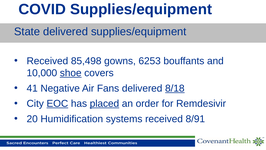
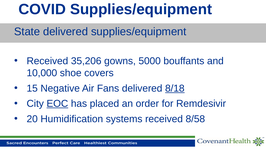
85,498: 85,498 -> 35,206 (86, 61)
6253: 6253 -> 5000 (150, 61)
shoe underline: present -> none (71, 73)
41: 41 -> 15 (32, 88)
placed underline: present -> none (104, 103)
8/91: 8/91 -> 8/58 (195, 119)
